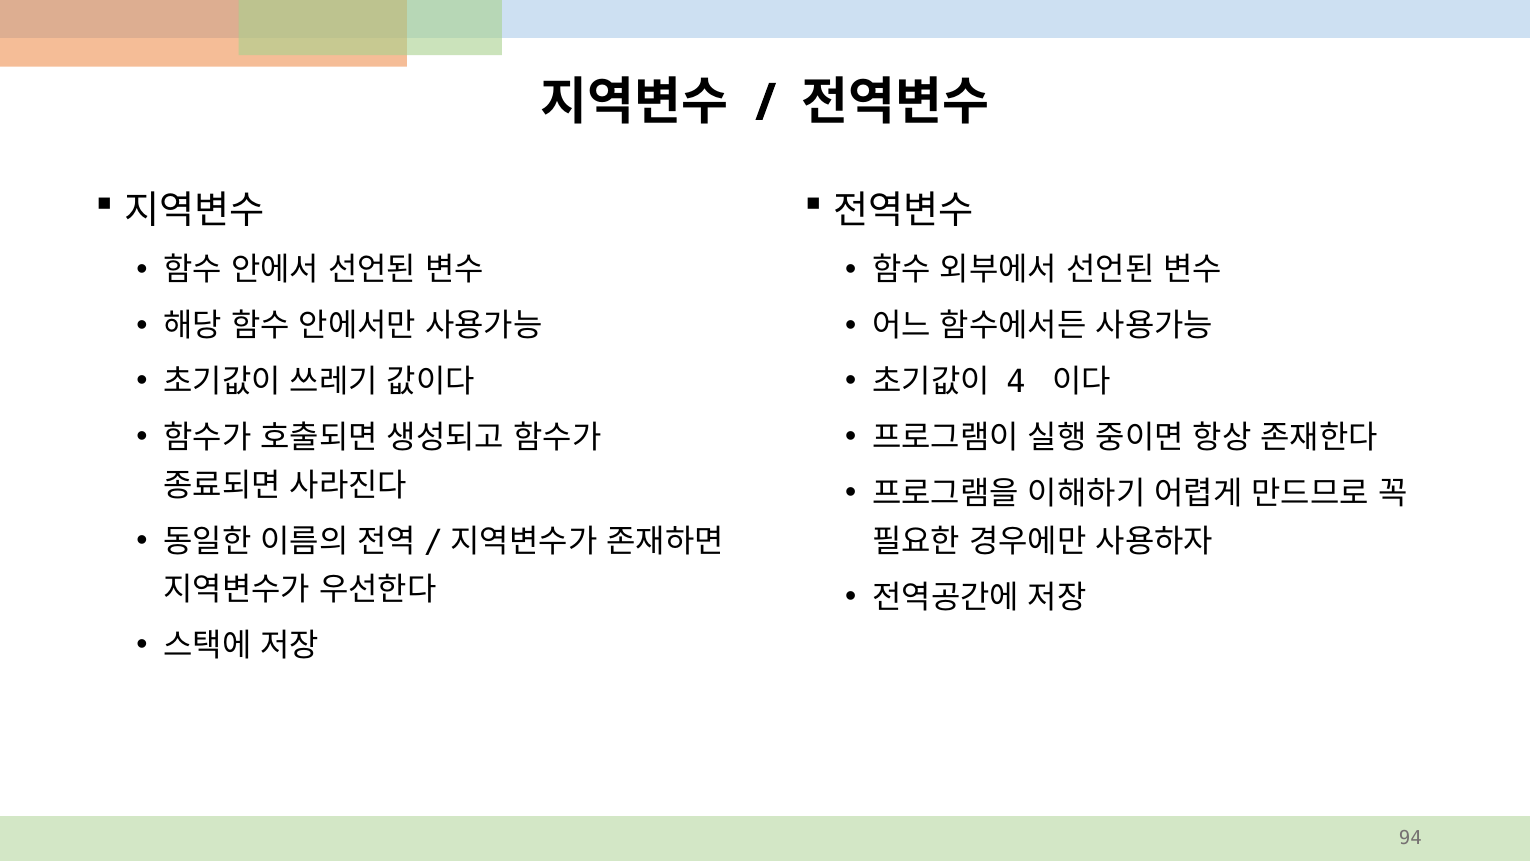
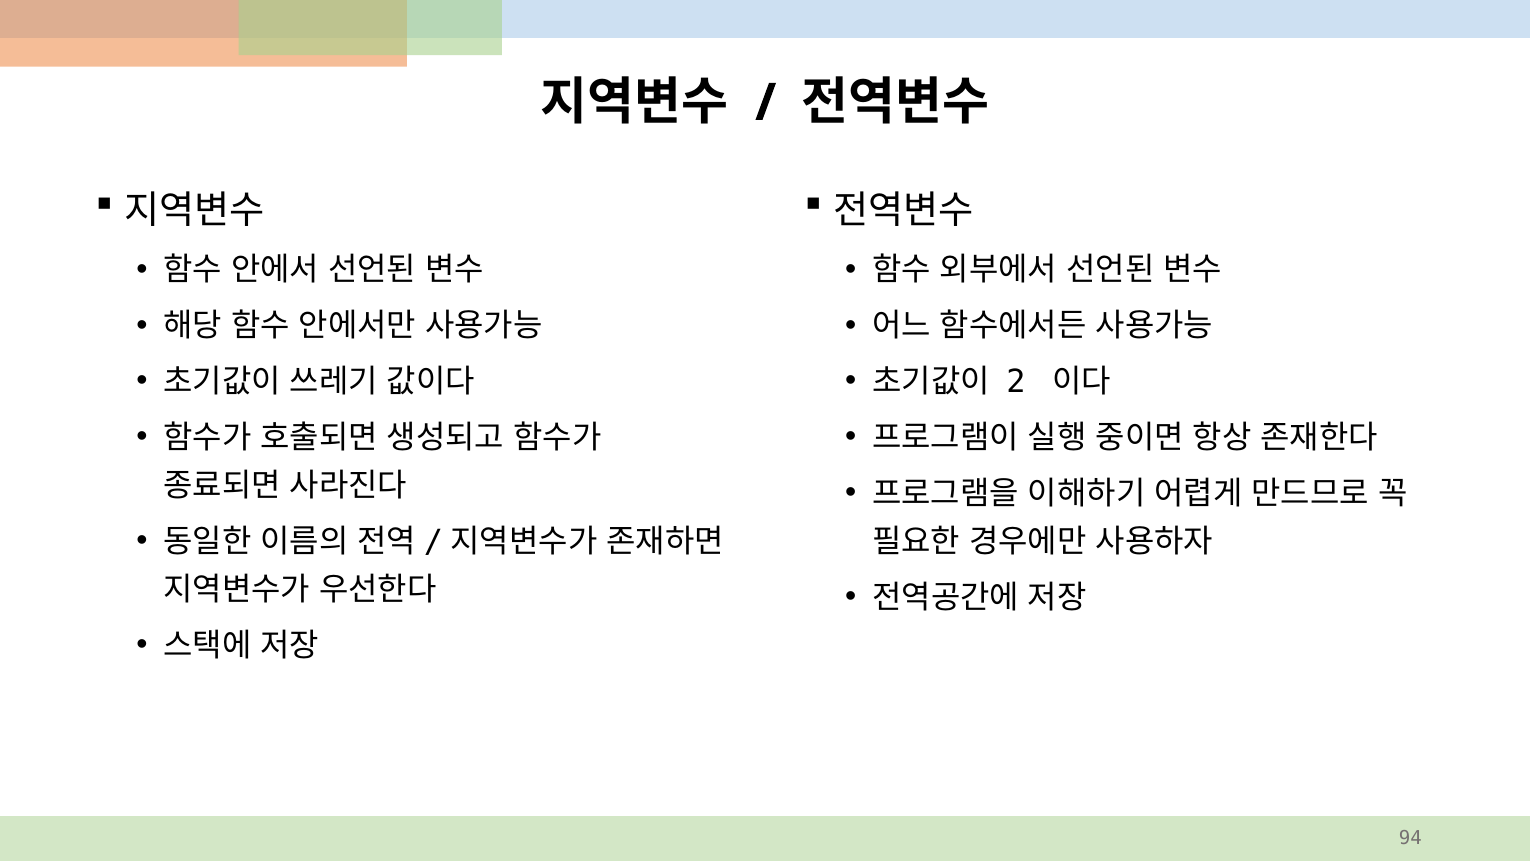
4: 4 -> 2 (1016, 382)
